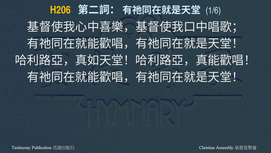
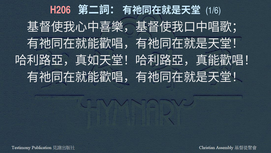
H206 colour: yellow -> pink (60, 10)
